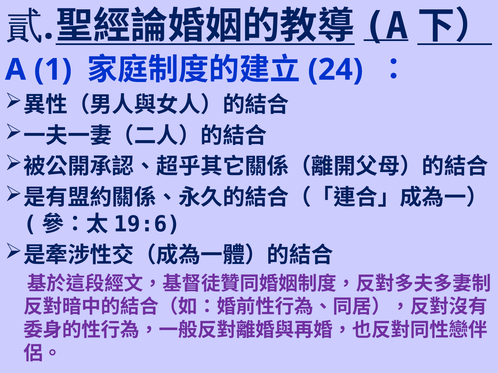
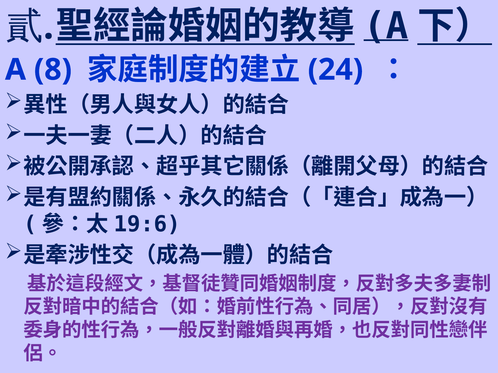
1: 1 -> 8 (53, 70)
